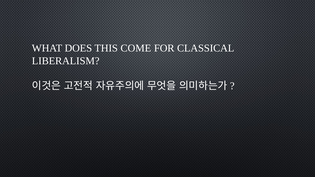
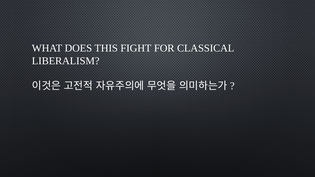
COME: COME -> FIGHT (136, 48)
